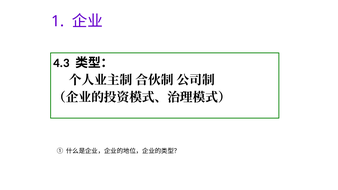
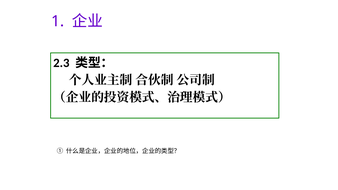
4.3: 4.3 -> 2.3 (61, 63)
